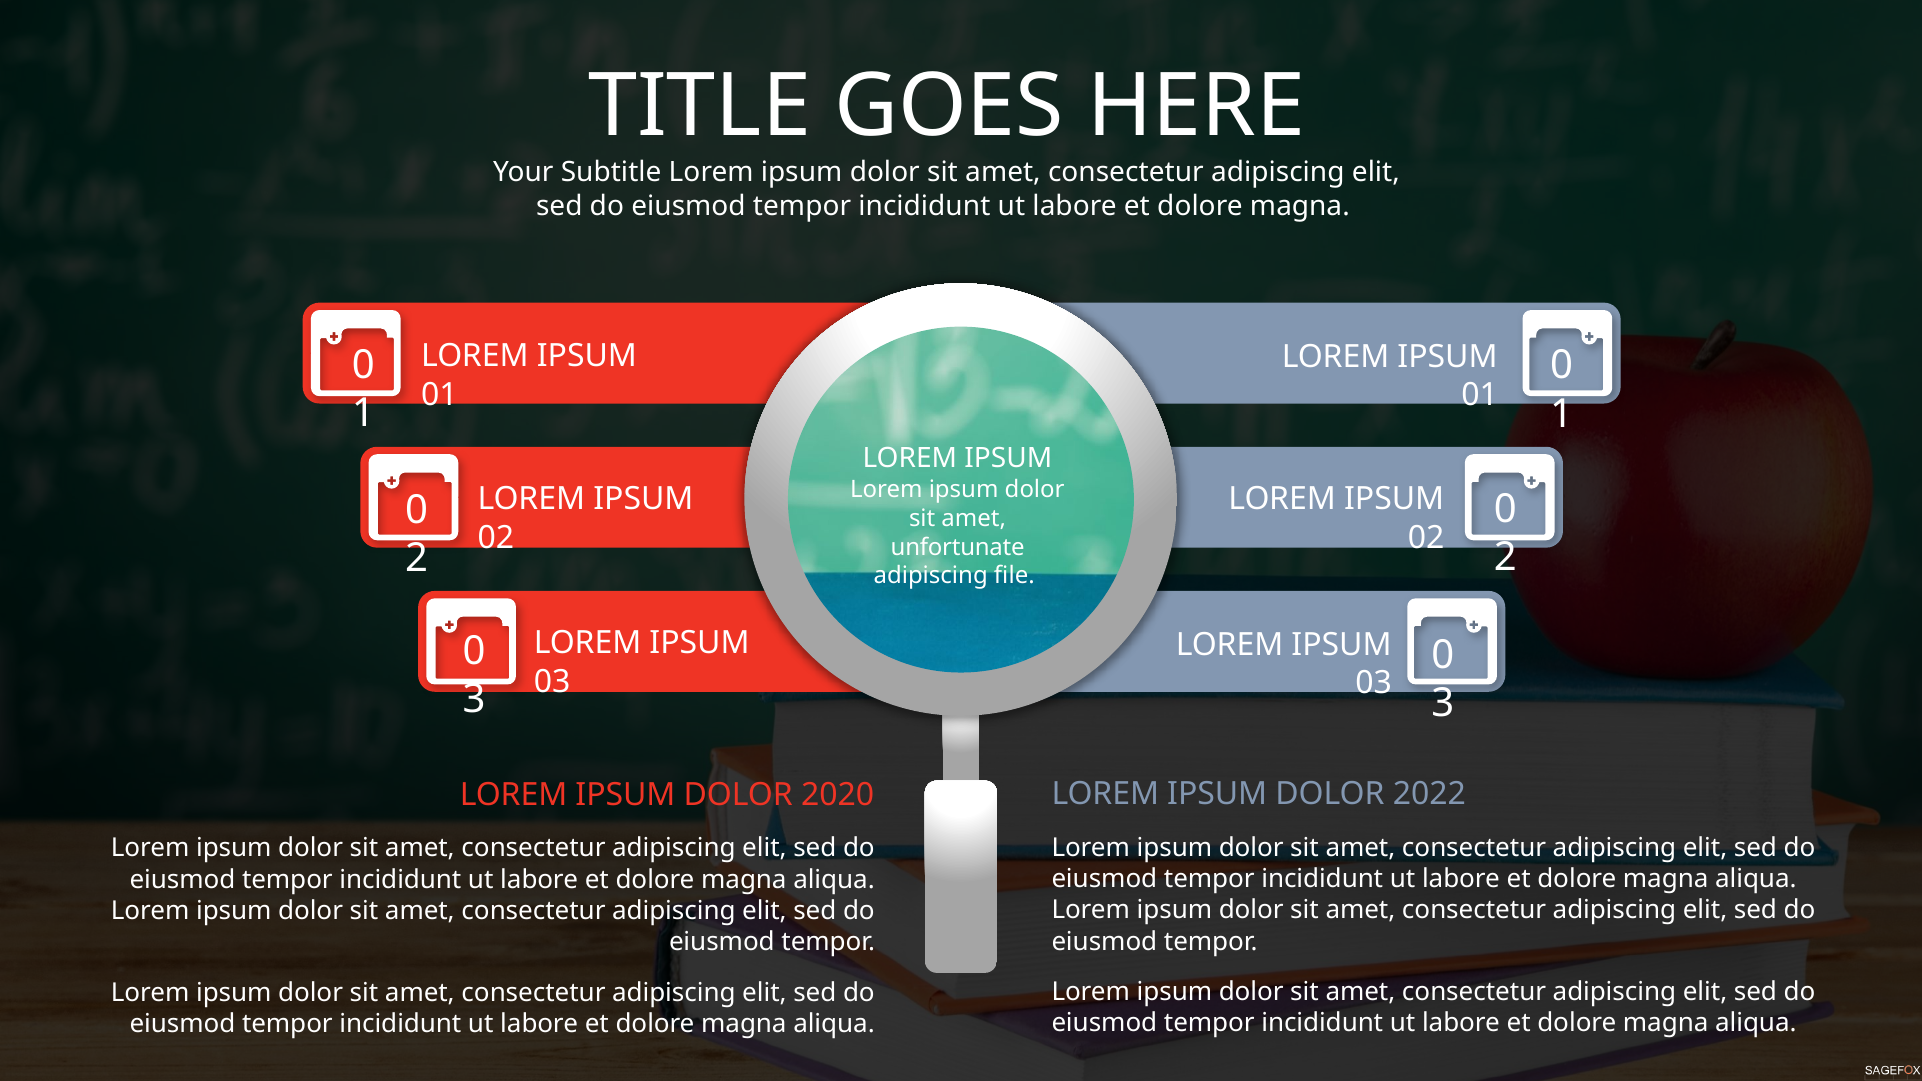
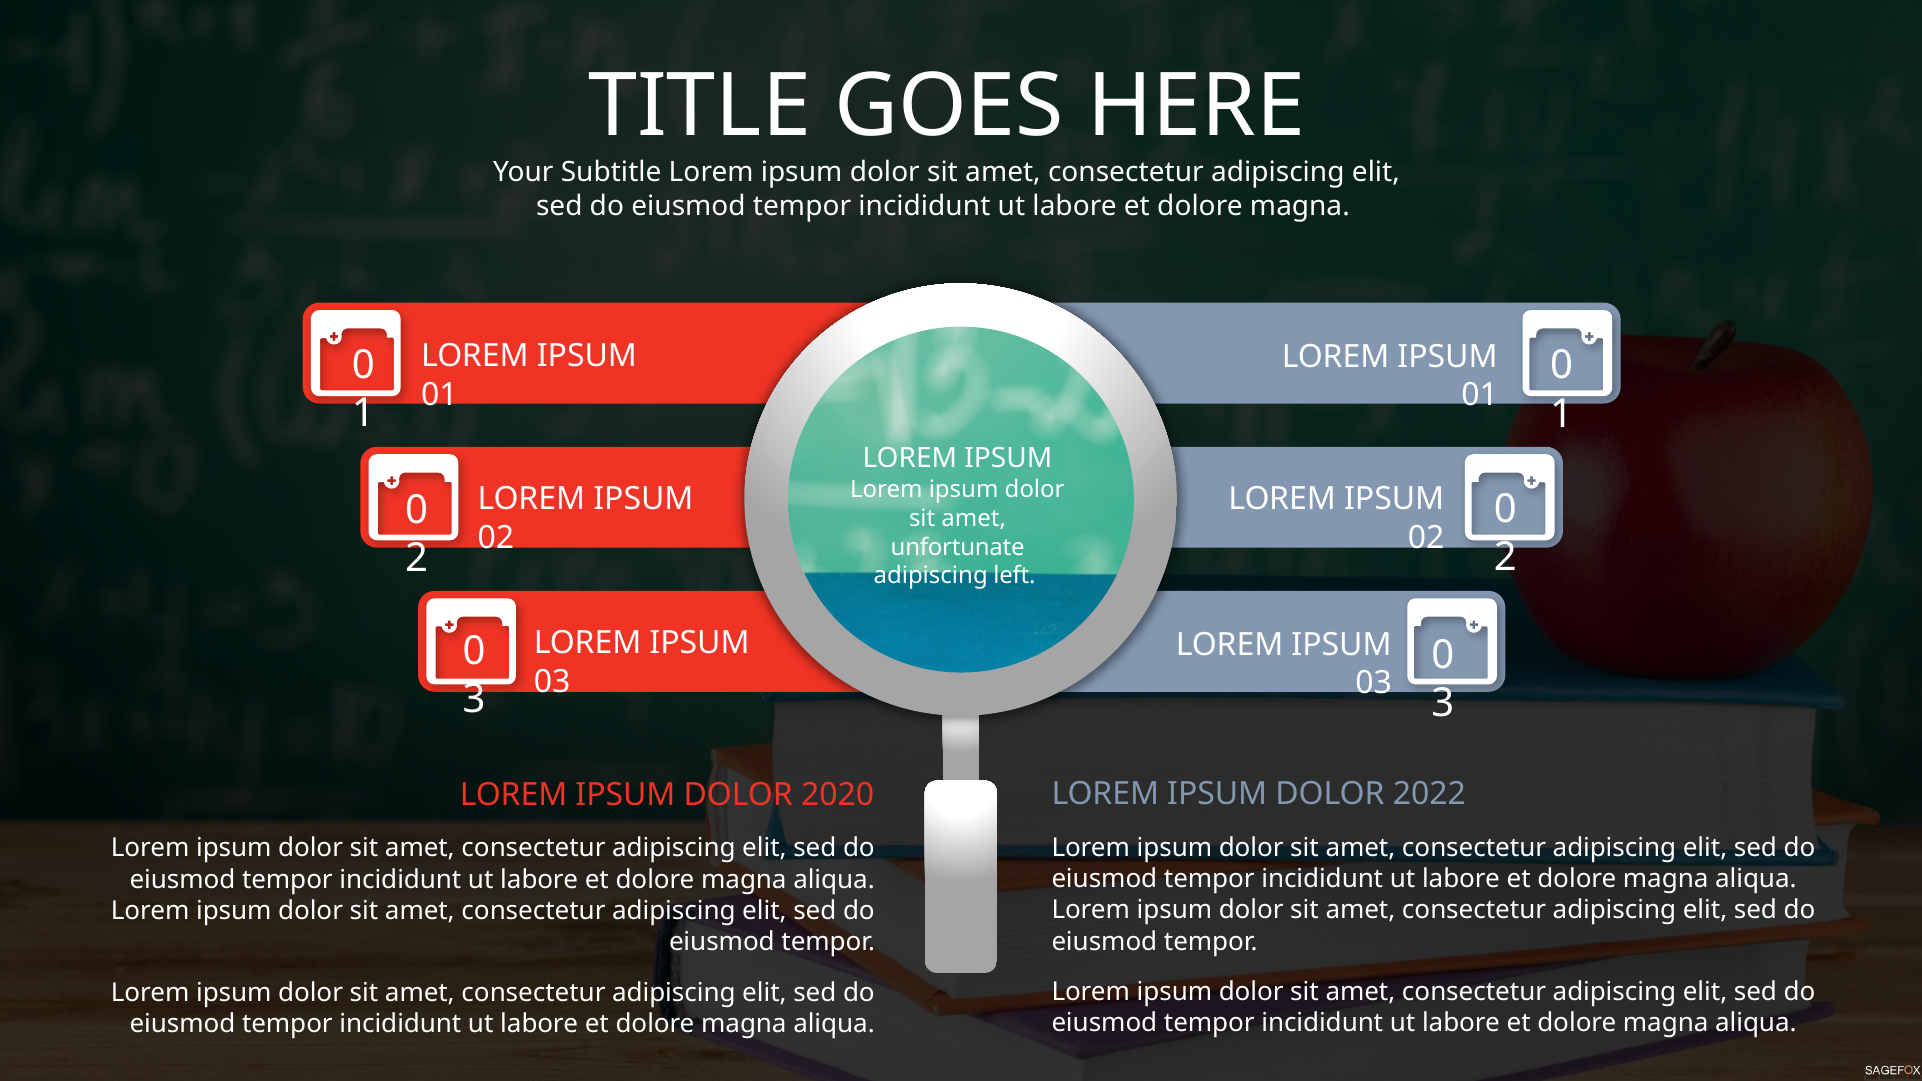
file: file -> left (1015, 576)
